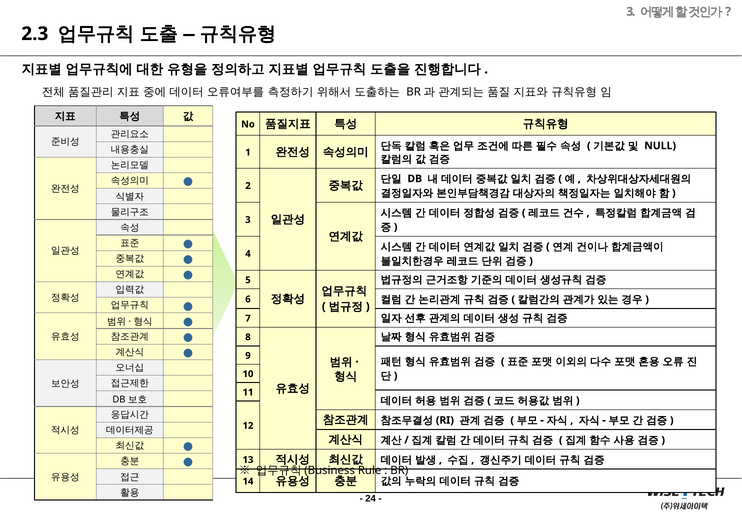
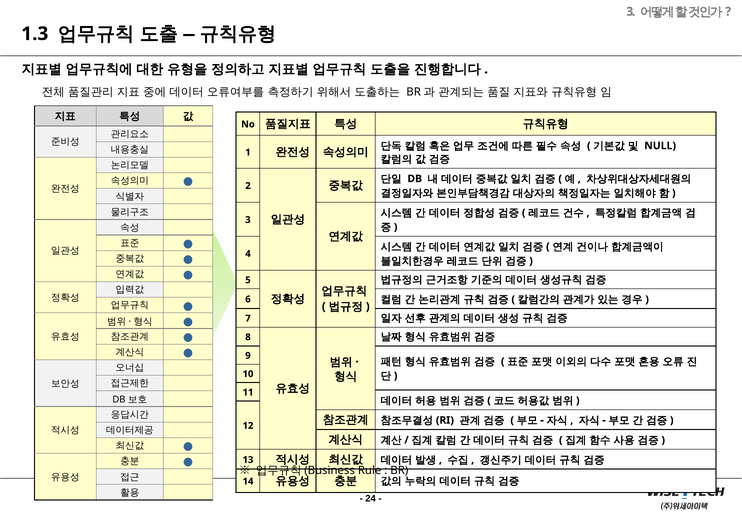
2.3: 2.3 -> 1.3 (35, 34)
